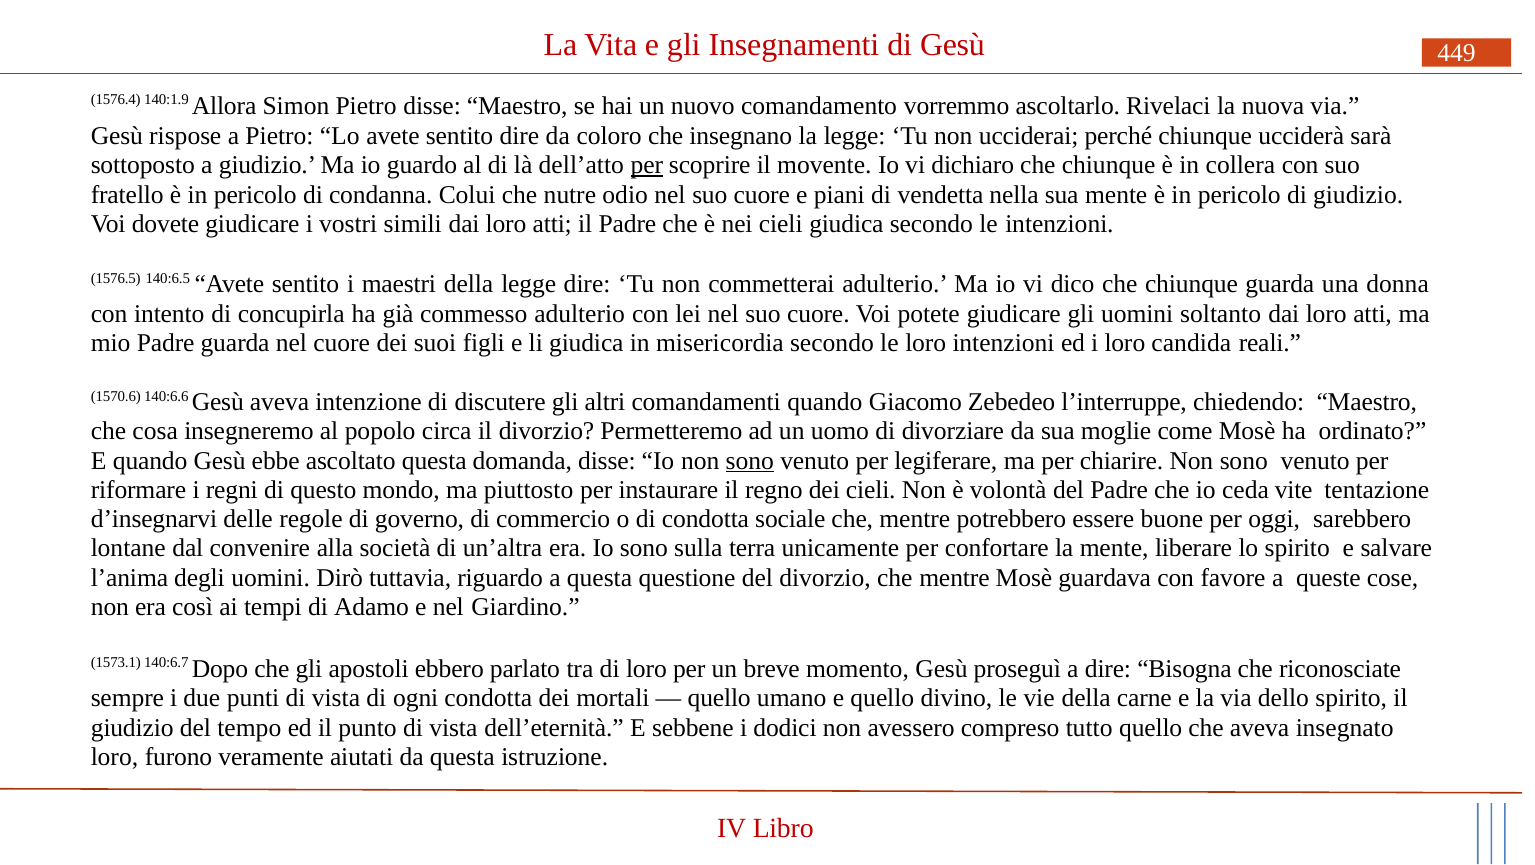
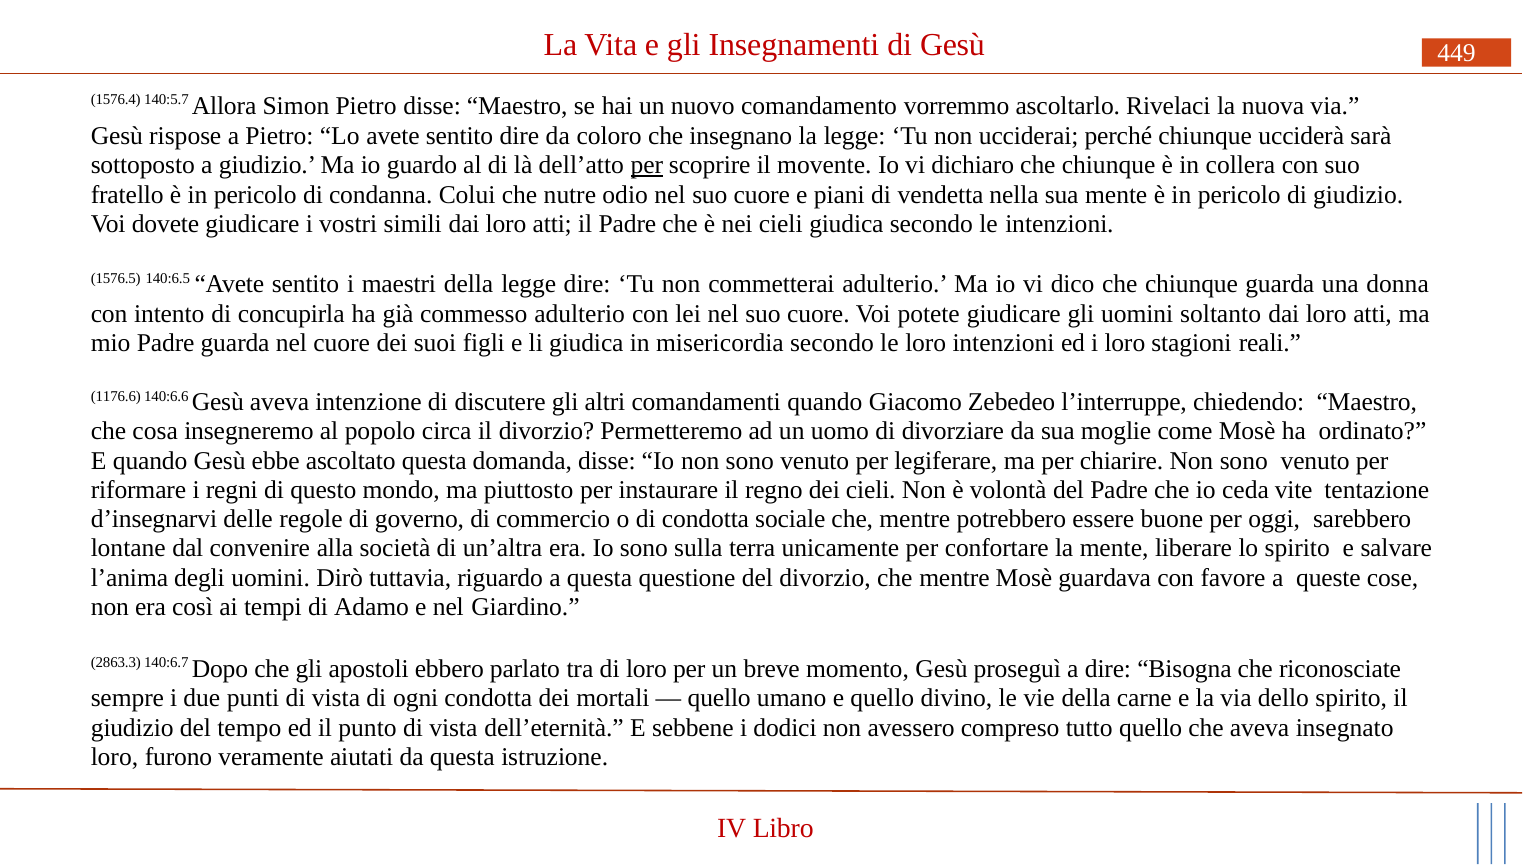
140:1.9: 140:1.9 -> 140:5.7 (166, 100)
candida: candida -> stagioni (1191, 343)
1570.6: 1570.6 -> 1176.6 (116, 396)
sono underline: present -> none (750, 460)
1573.1: 1573.1 -> 2863.3 (116, 662)
